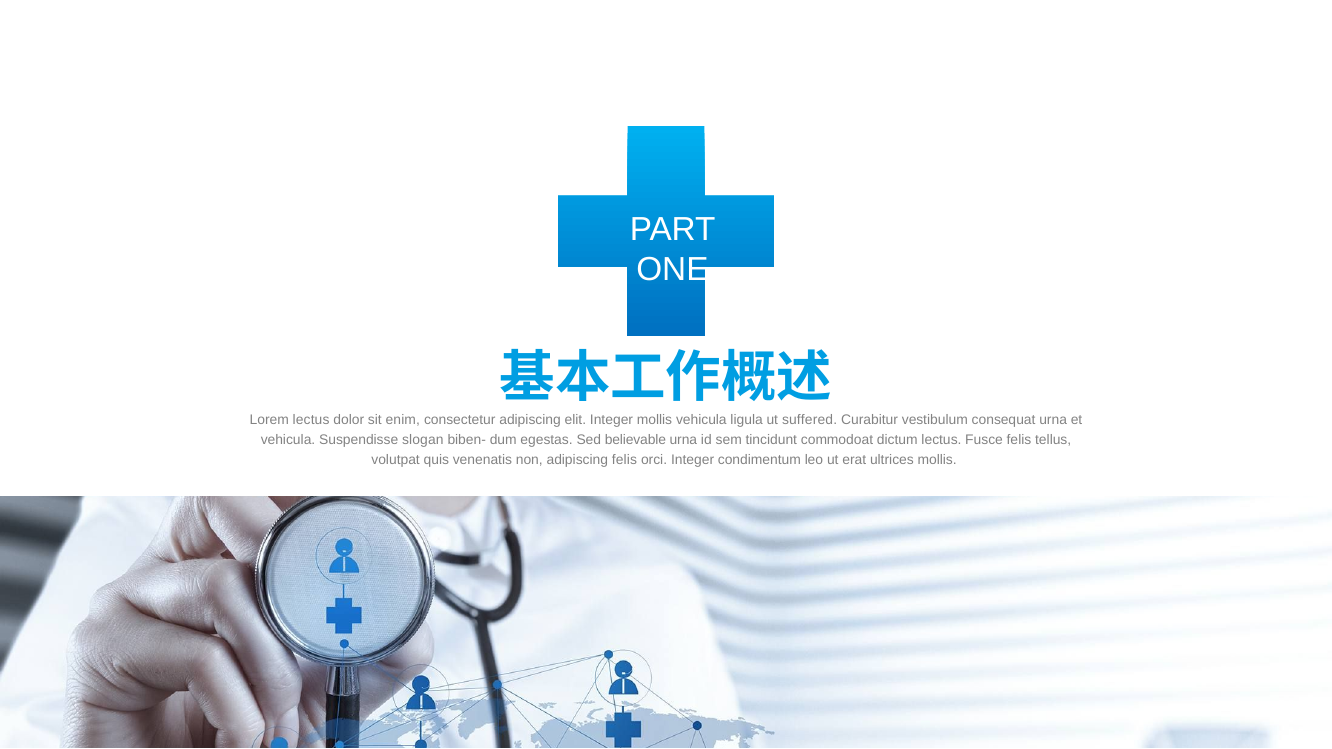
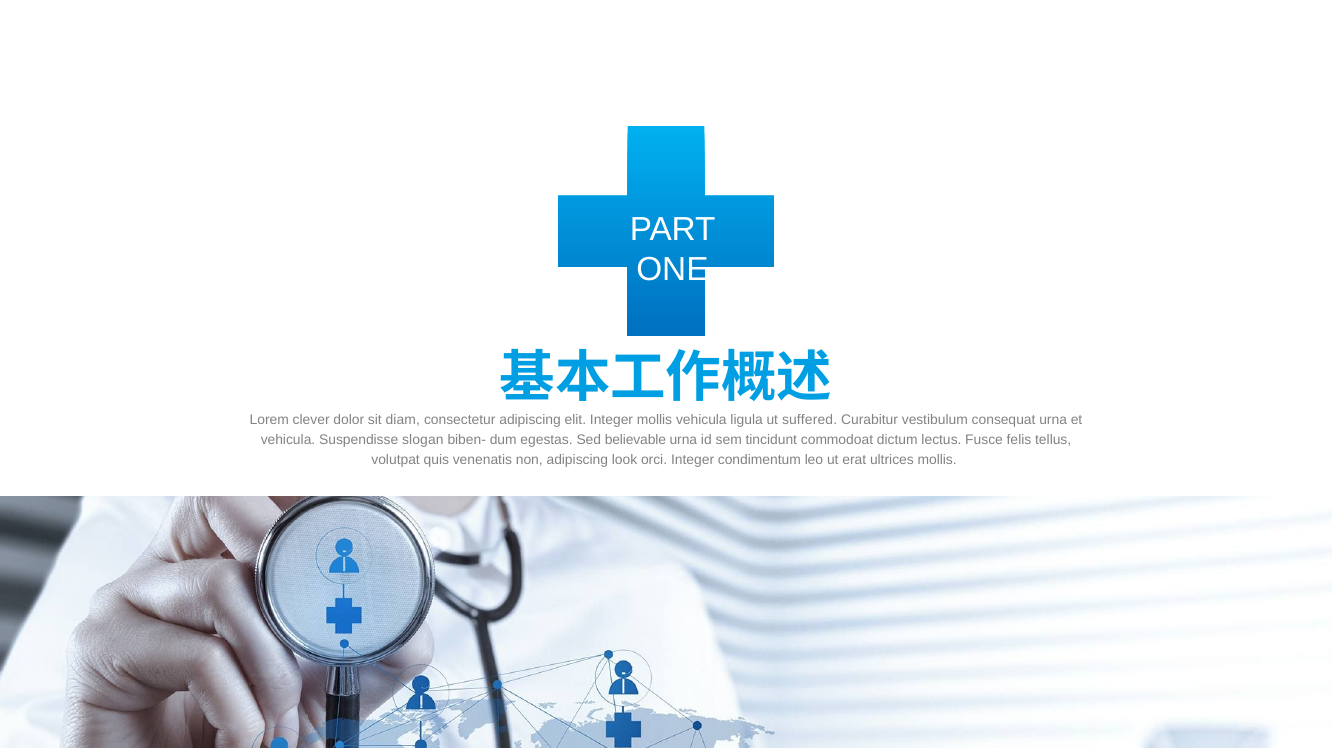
Lorem lectus: lectus -> clever (311, 421)
enim: enim -> diam (403, 421)
adipiscing felis: felis -> look (625, 460)
